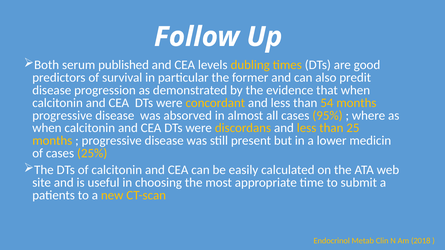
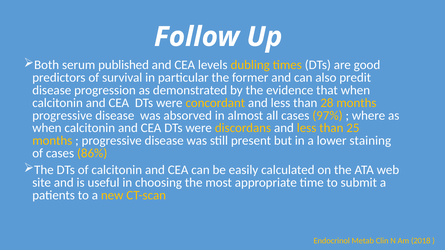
54: 54 -> 28 (327, 103)
95%: 95% -> 97% (328, 116)
medicin: medicin -> staining (370, 141)
25%: 25% -> 86% (92, 153)
